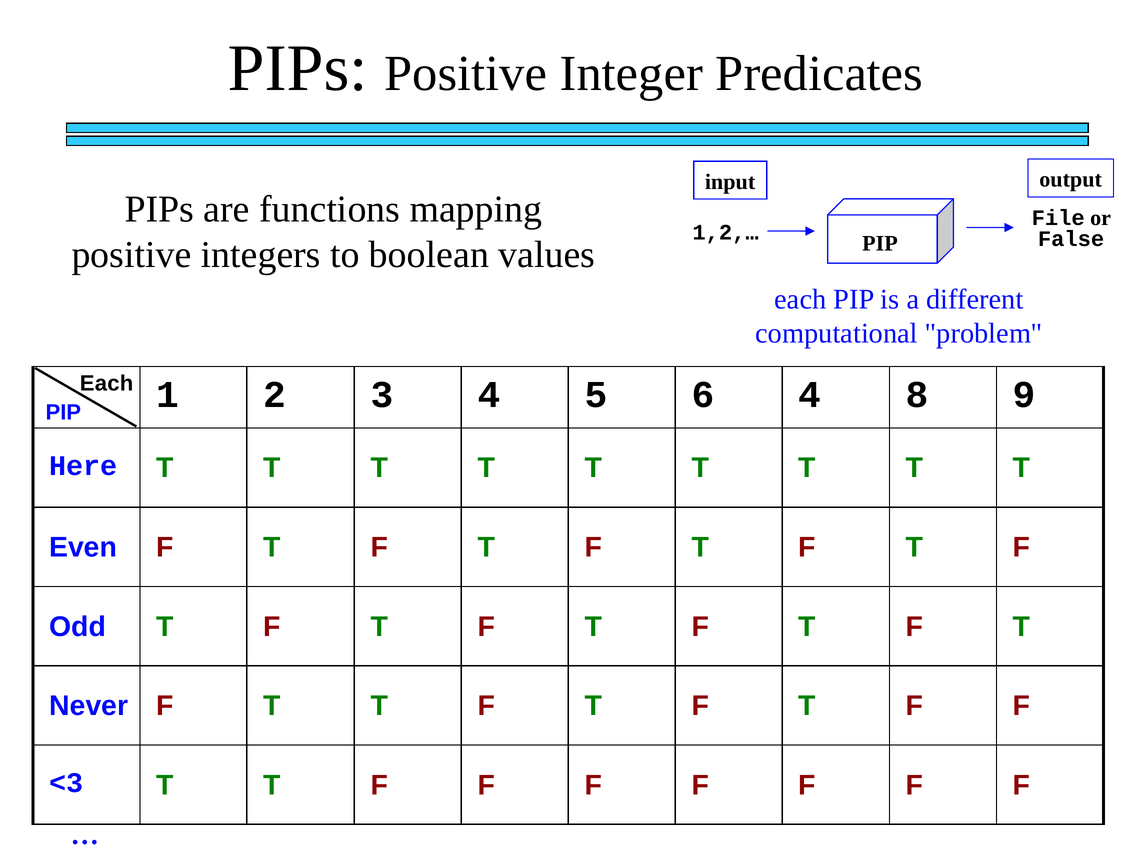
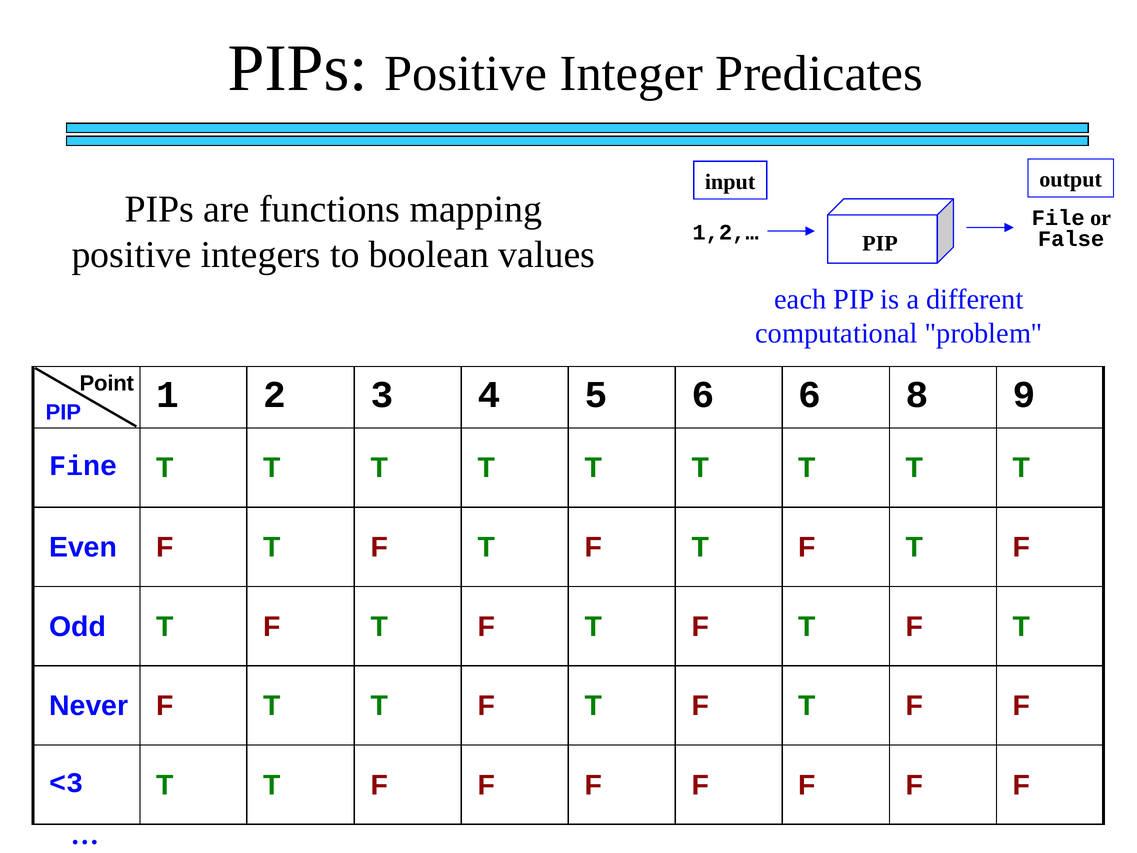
Each: Each -> Point (107, 383)
6 4: 4 -> 6 (810, 395)
Here: Here -> Fine (83, 466)
